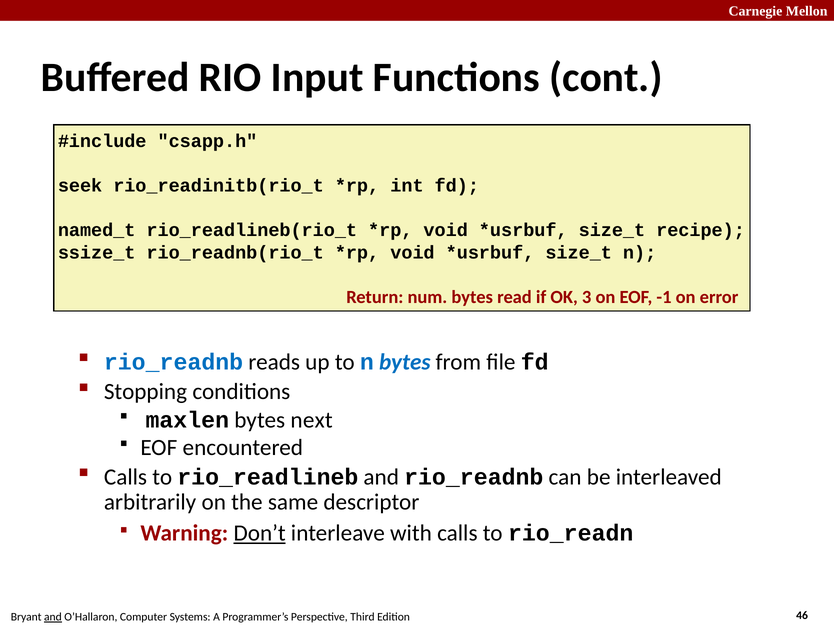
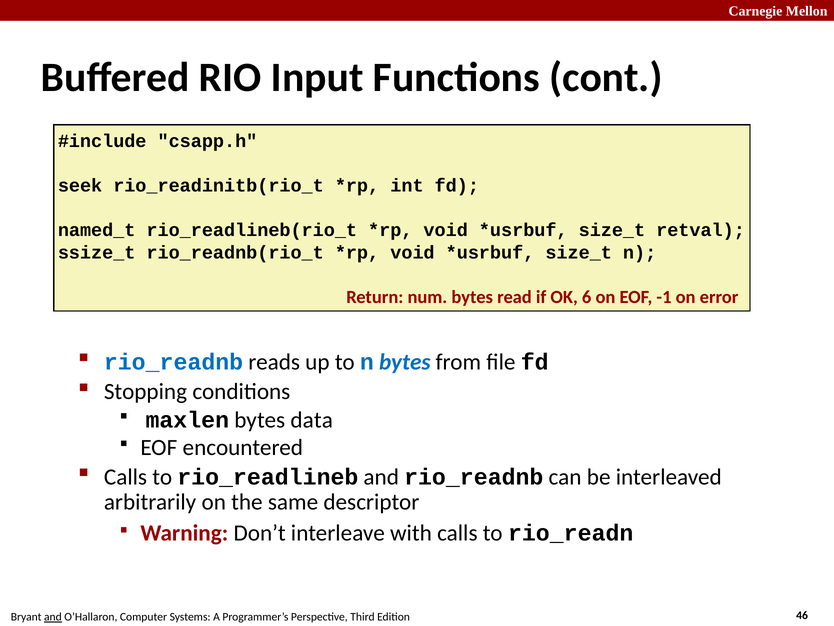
recipe: recipe -> retval (701, 230)
3: 3 -> 6 (587, 297)
next: next -> data (312, 420)
Don’t underline: present -> none (260, 533)
